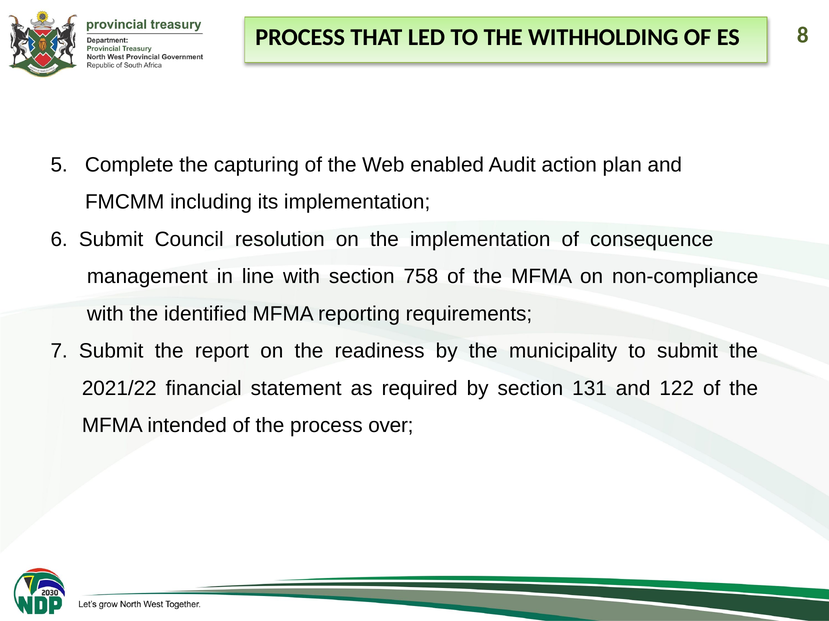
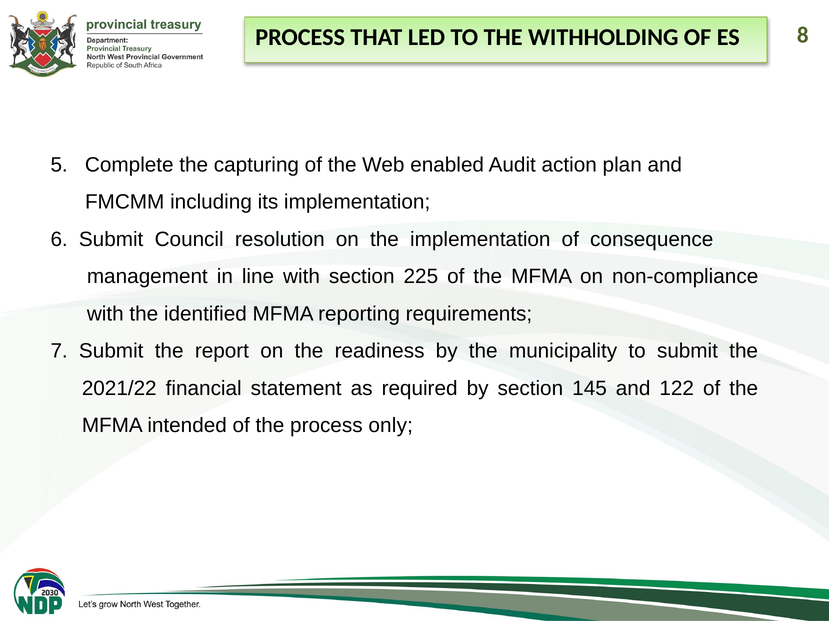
758: 758 -> 225 (421, 277)
131: 131 -> 145 (590, 389)
over: over -> only (391, 426)
